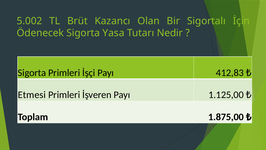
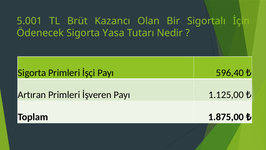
5.002: 5.002 -> 5.001 (30, 21)
412,83: 412,83 -> 596,40 (230, 73)
Etmesi: Etmesi -> Artıran (32, 95)
